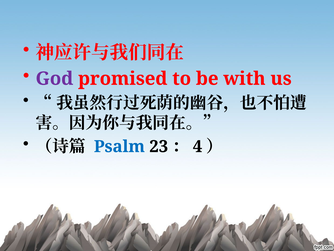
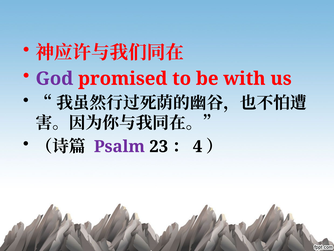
Psalm colour: blue -> purple (119, 146)
